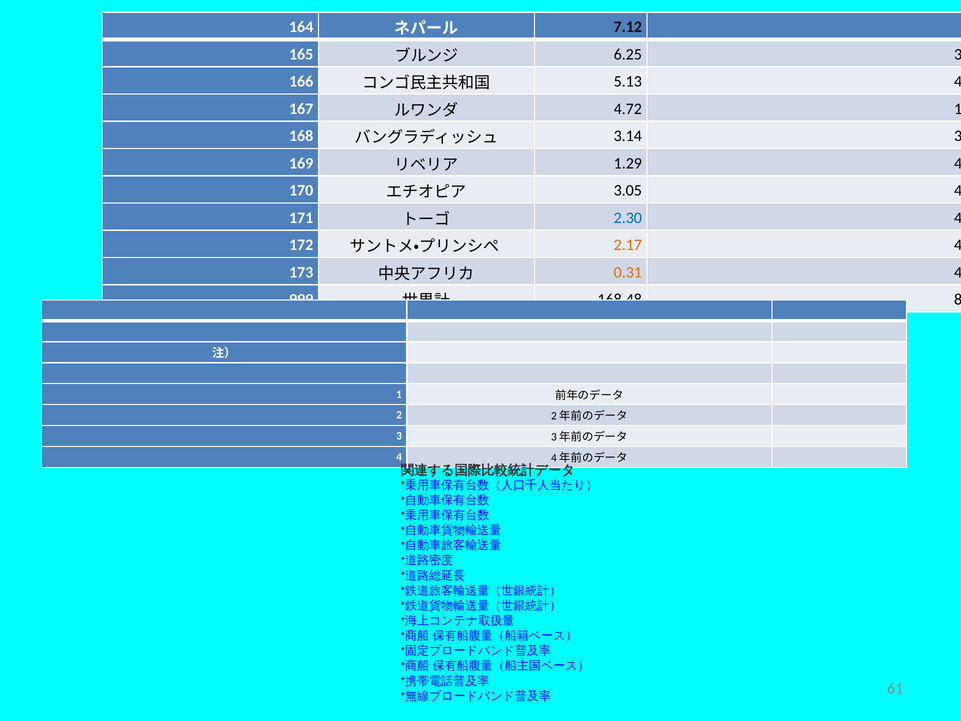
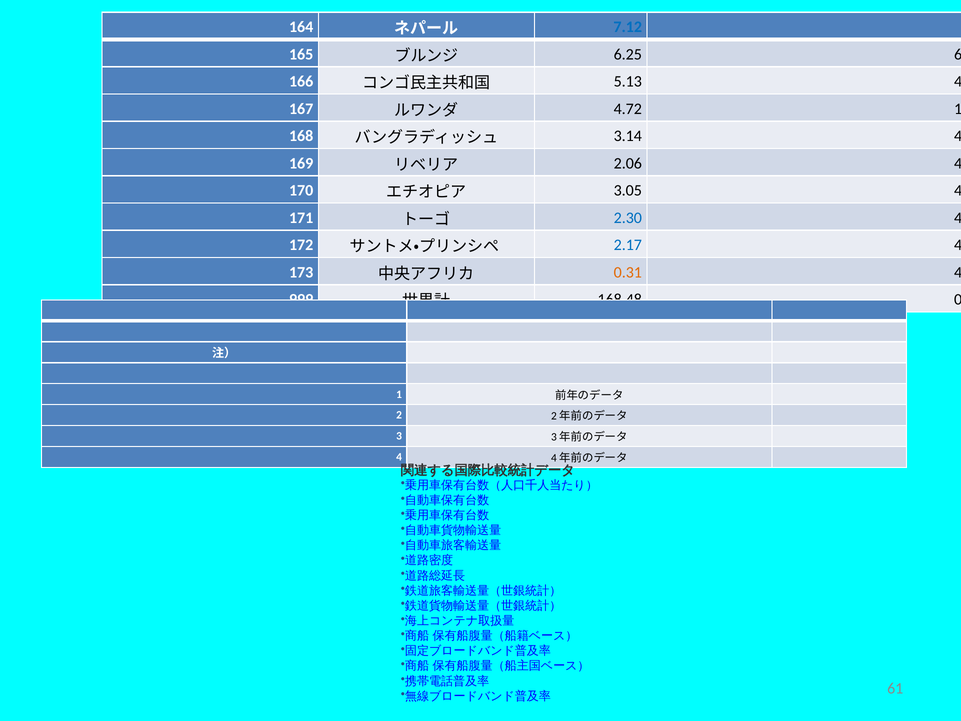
7.12 colour: black -> blue (628, 27)
6.25 3: 3 -> 6 (958, 54)
3.14 3: 3 -> 4 (958, 136)
1.29: 1.29 -> 2.06 (628, 163)
2.17 colour: orange -> blue (628, 245)
8: 8 -> 0 (958, 299)
